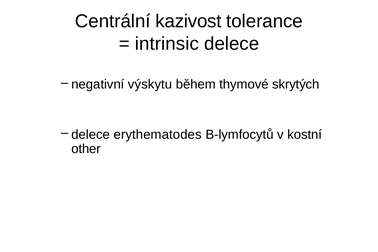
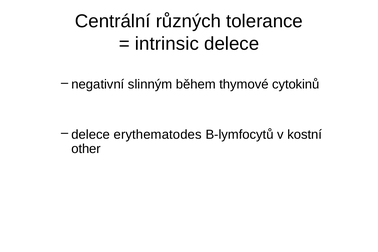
kazivost: kazivost -> různých (188, 21)
výskytu: výskytu -> slinným (150, 84)
skrytých: skrytých -> cytokinů (296, 84)
